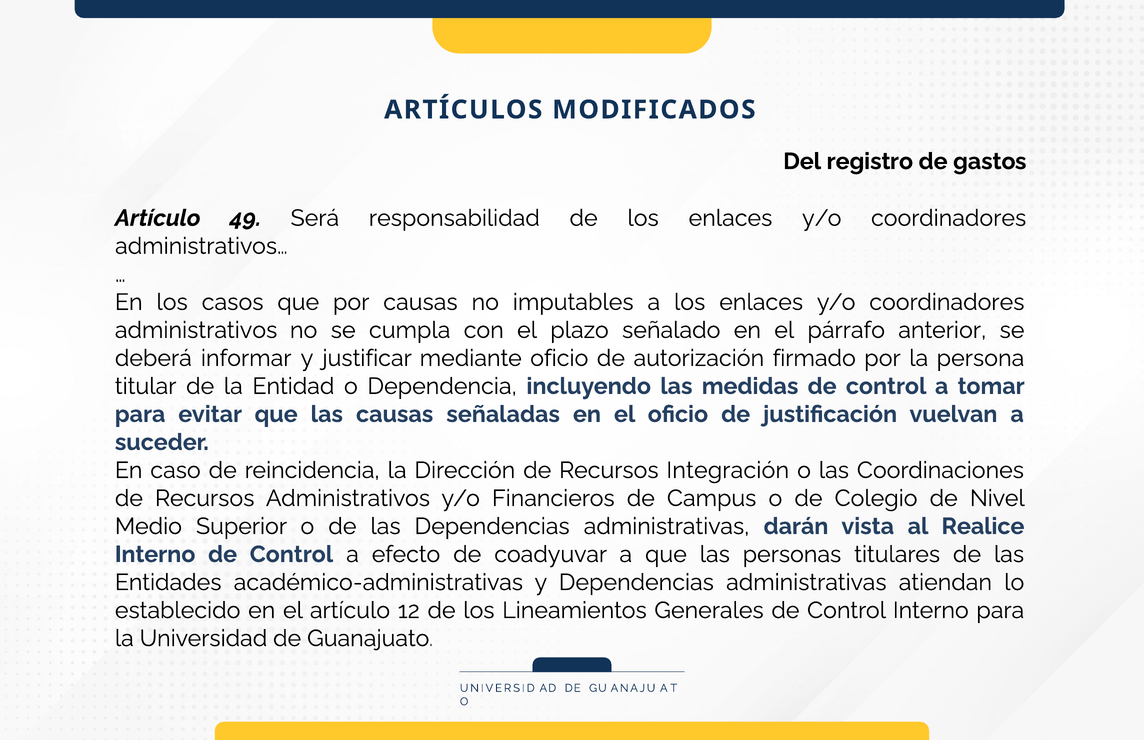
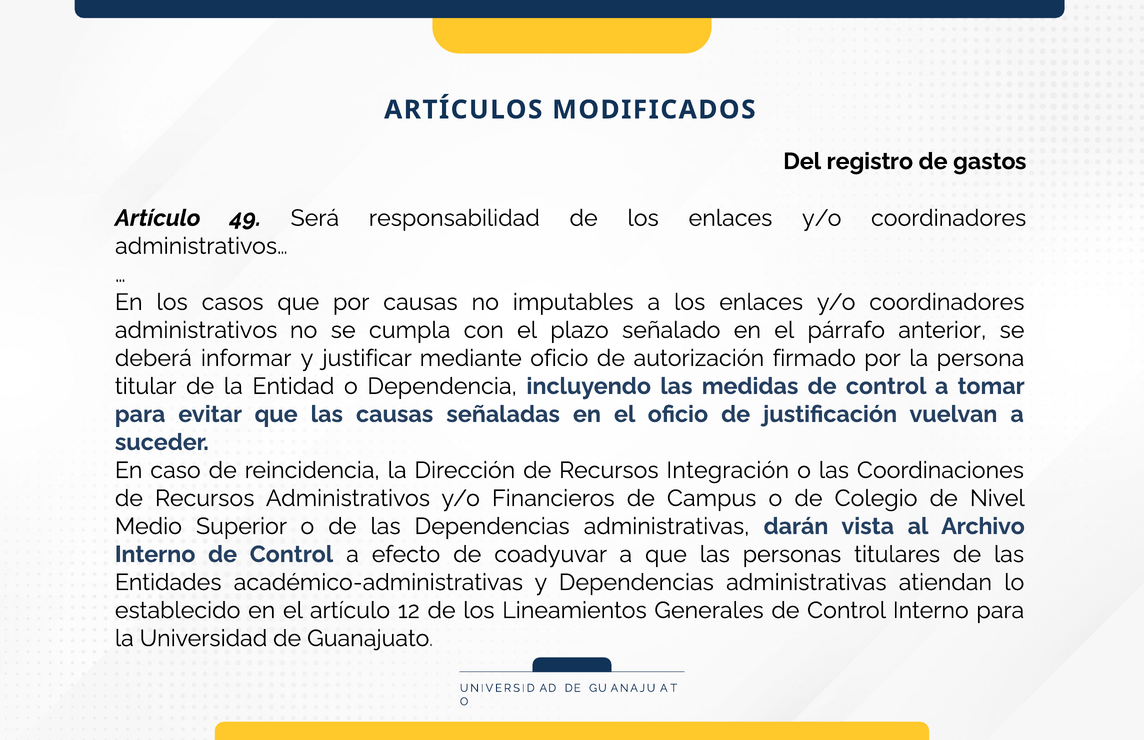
Realice: Realice -> Archivo (983, 527)
